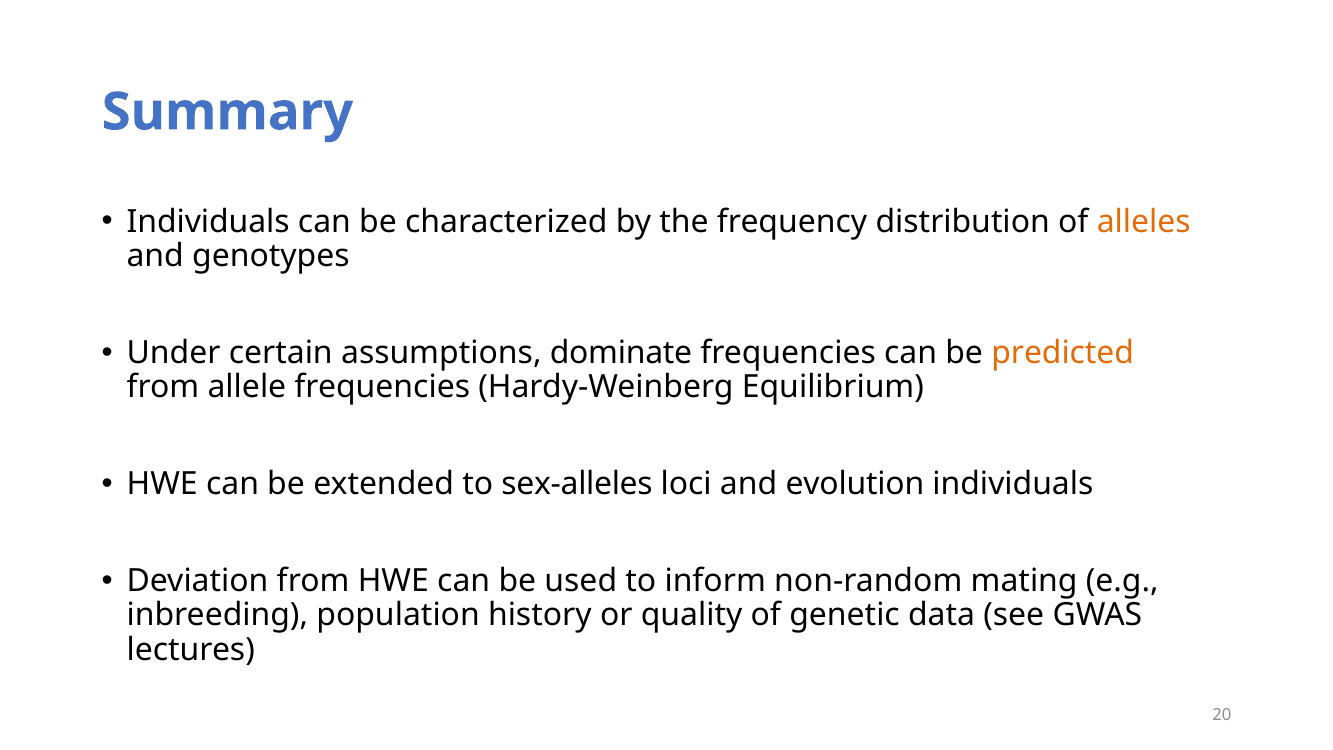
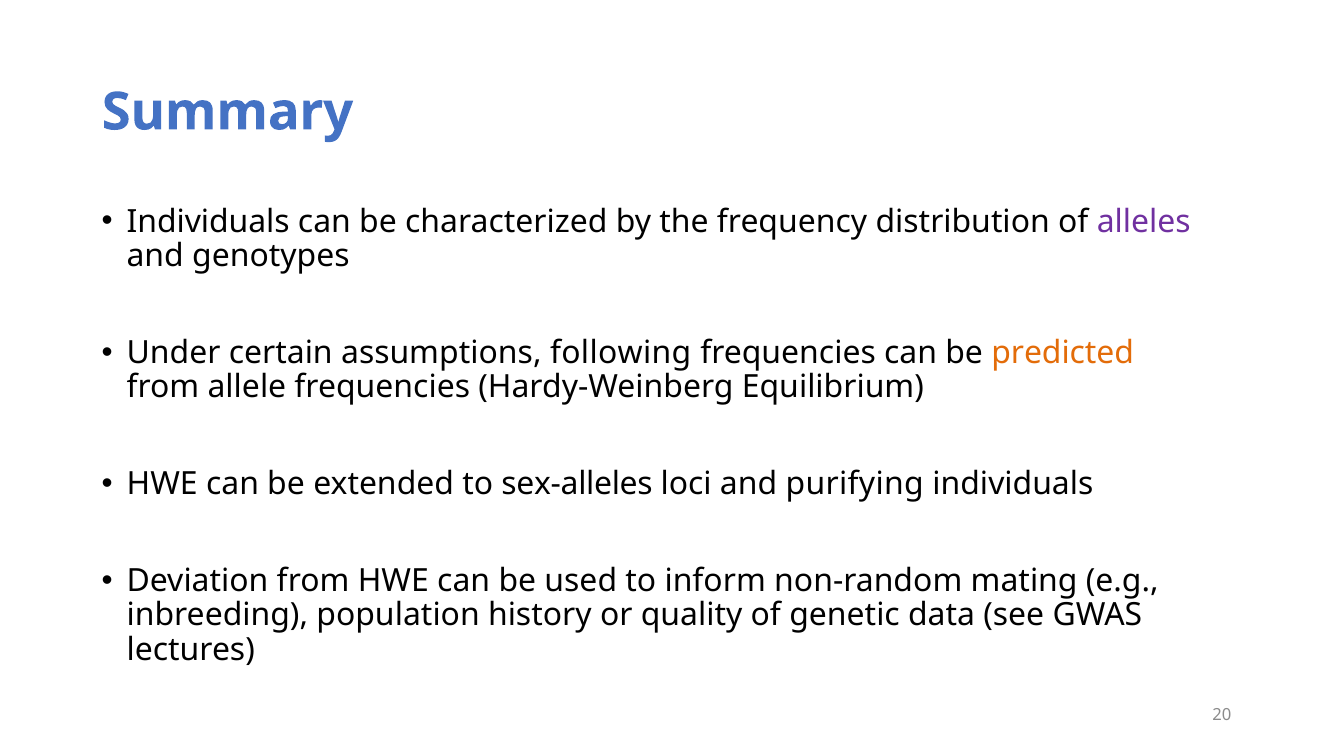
alleles colour: orange -> purple (1144, 222)
dominate: dominate -> following (621, 353)
evolution: evolution -> purifying (855, 484)
